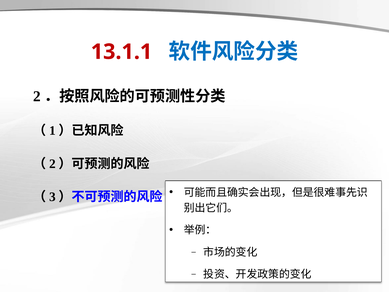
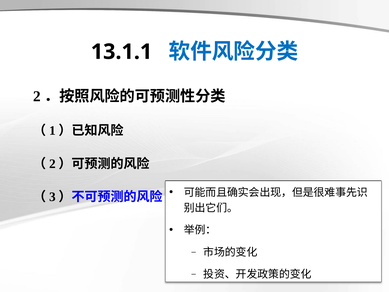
13.1.1 colour: red -> black (122, 52)
